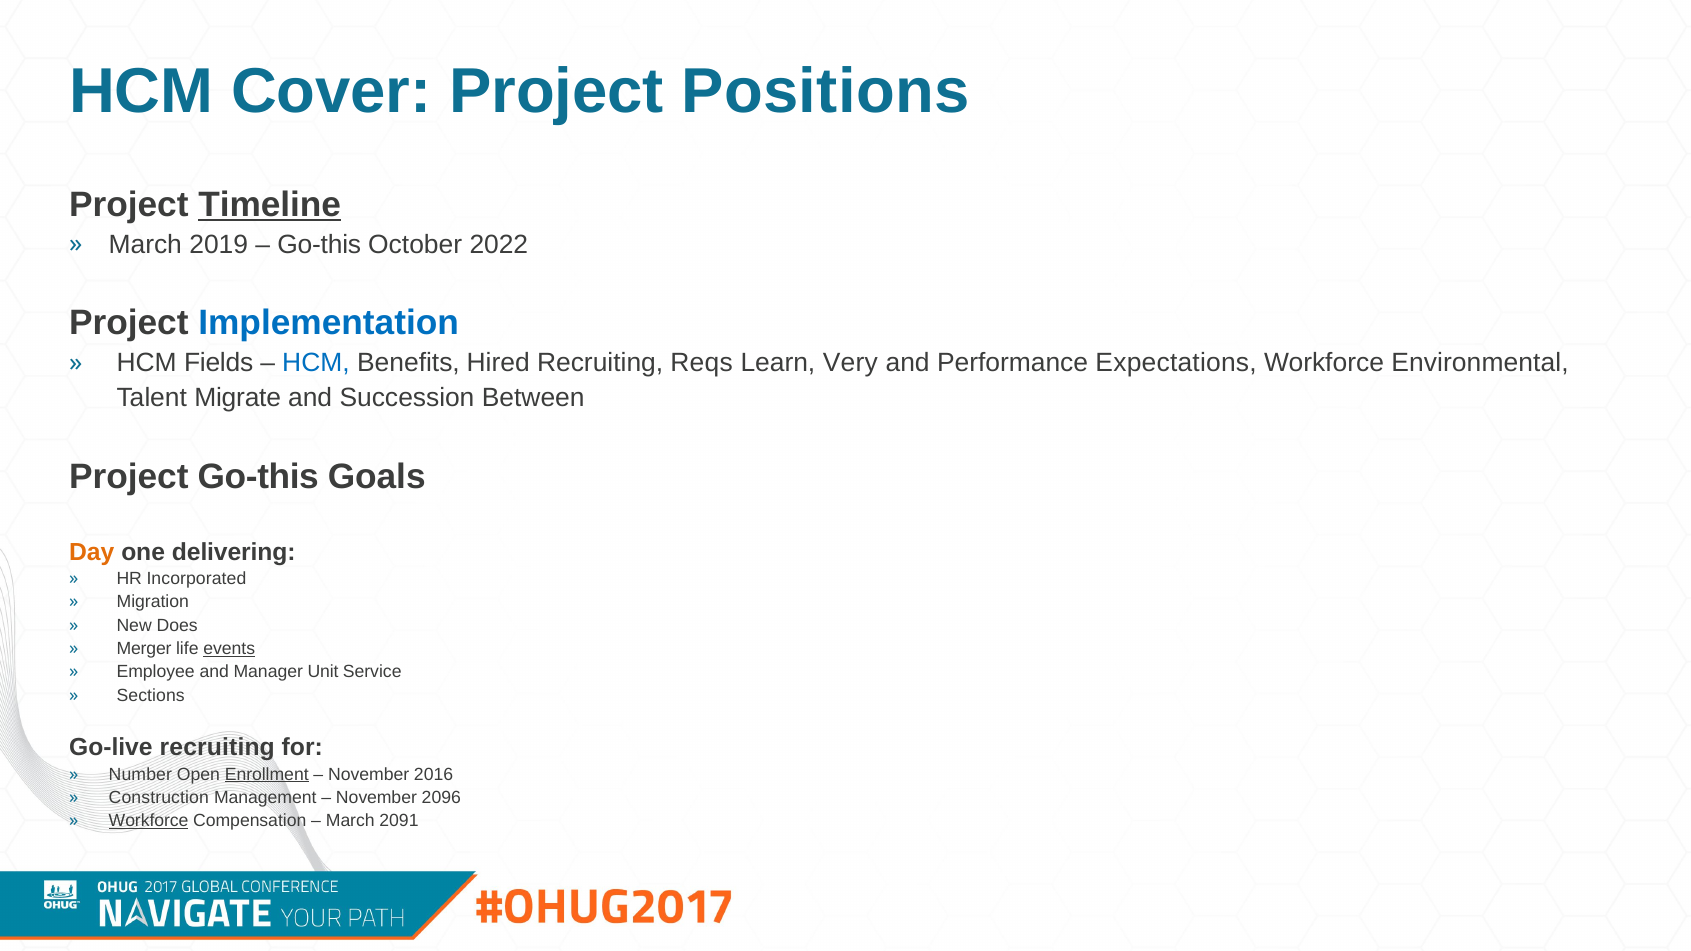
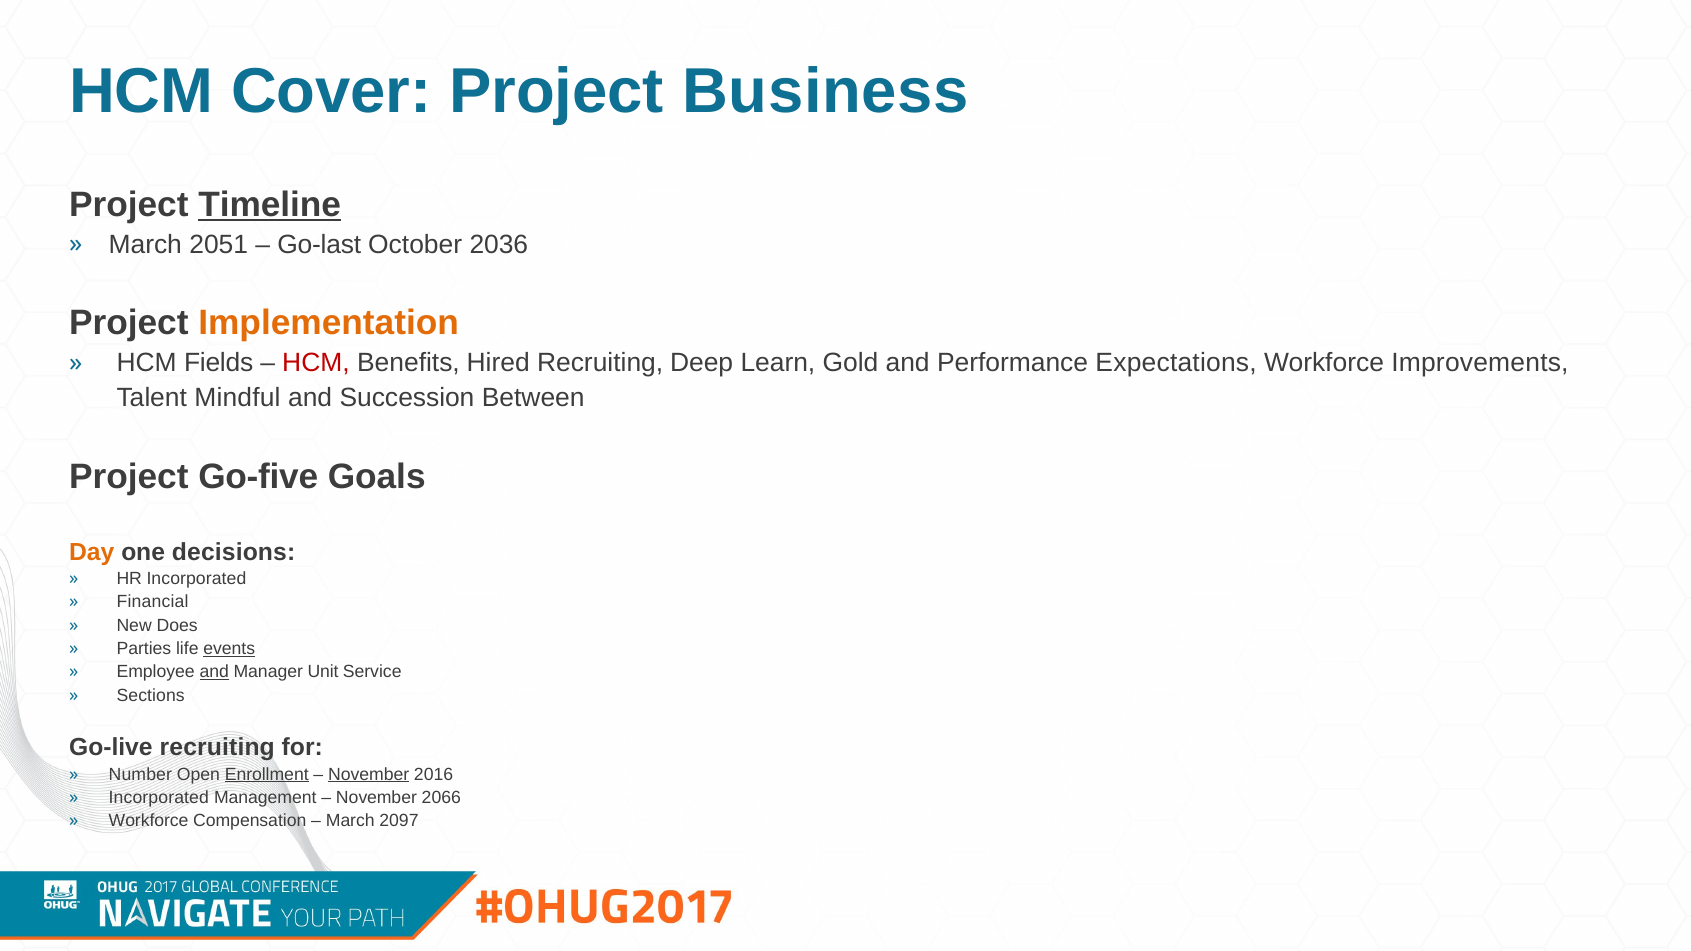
Positions: Positions -> Business (826, 91)
2019: 2019 -> 2051 (219, 244)
Go-this: Go-this -> Go-last (319, 244)
2022: 2022 -> 2036 (499, 244)
Implementation colour: blue -> orange (329, 323)
HCM colour: blue -> red (316, 363)
Reqs: Reqs -> Deep (702, 363)
Very: Very -> Gold (851, 363)
Environmental: Environmental -> Improvements (1480, 363)
Migrate: Migrate -> Mindful (237, 398)
Project Go-this: Go-this -> Go-five (258, 477)
delivering: delivering -> decisions (234, 552)
Migration: Migration -> Financial (153, 602)
Merger: Merger -> Parties (144, 649)
and underline: none -> present (214, 672)
November underline: none -> present (369, 775)
Construction: Construction -> Incorporated (159, 798)
2096: 2096 -> 2066 (441, 798)
Workforce underline: present -> none (149, 821)
2091: 2091 -> 2097 (399, 821)
